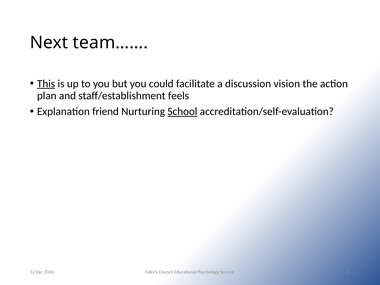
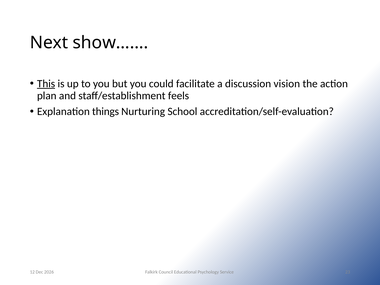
team……: team…… -> show…… (110, 43)
friend: friend -> things (106, 112)
School underline: present -> none (182, 112)
